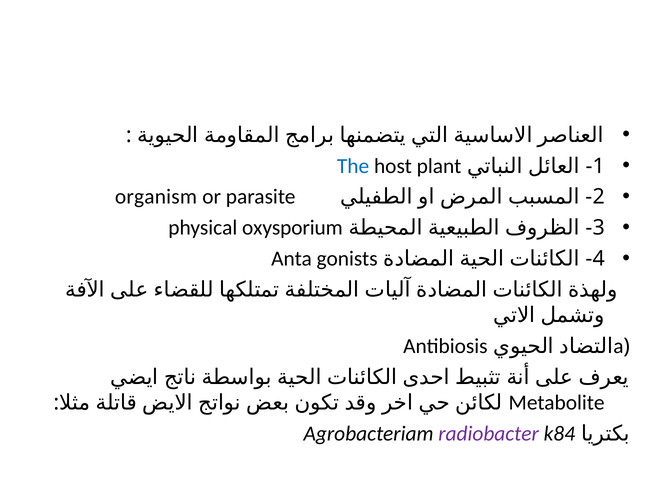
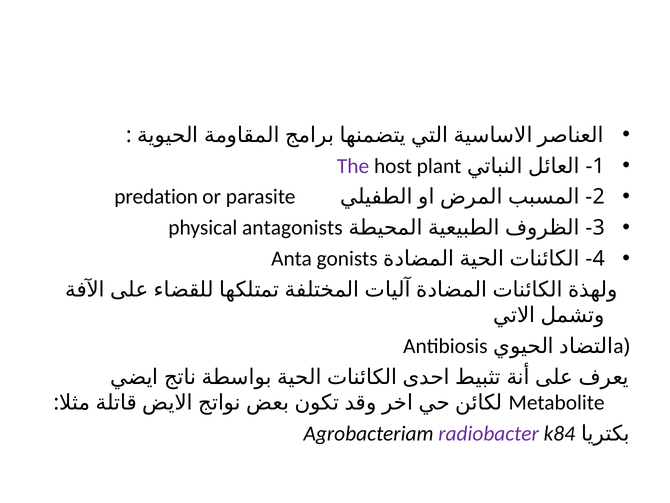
The colour: blue -> purple (353, 166)
organism: organism -> predation (156, 197)
oxysporium: oxysporium -> antagonists (292, 228)
